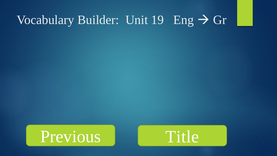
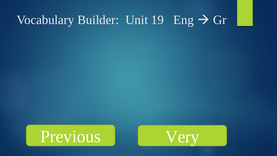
Title: Title -> Very (182, 137)
